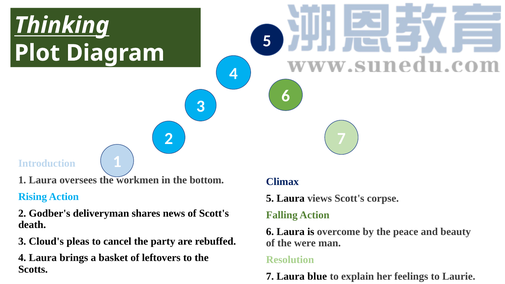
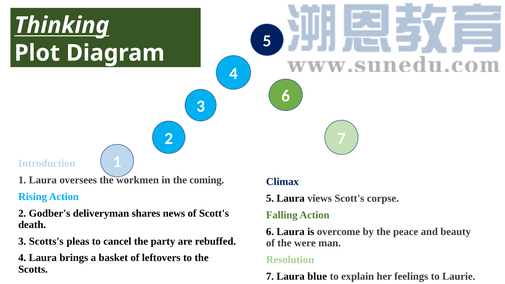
bottom: bottom -> coming (207, 180)
Cloud's: Cloud's -> Scotts's (46, 241)
